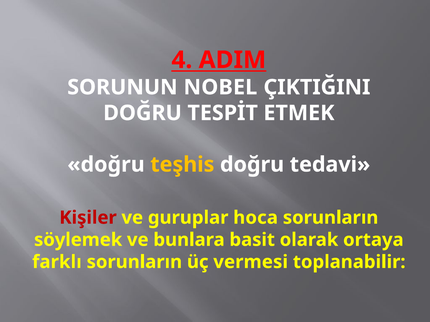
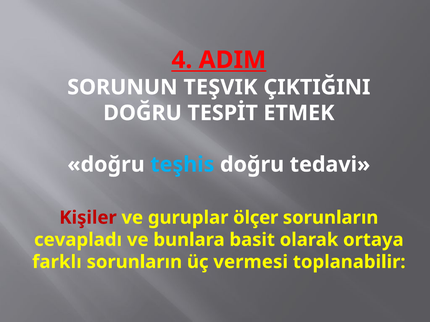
NOBEL: NOBEL -> TEŞVIK (220, 87)
teşhis colour: yellow -> light blue (182, 165)
hoca: hoca -> ölçer (256, 218)
söylemek: söylemek -> cevapladı (78, 240)
